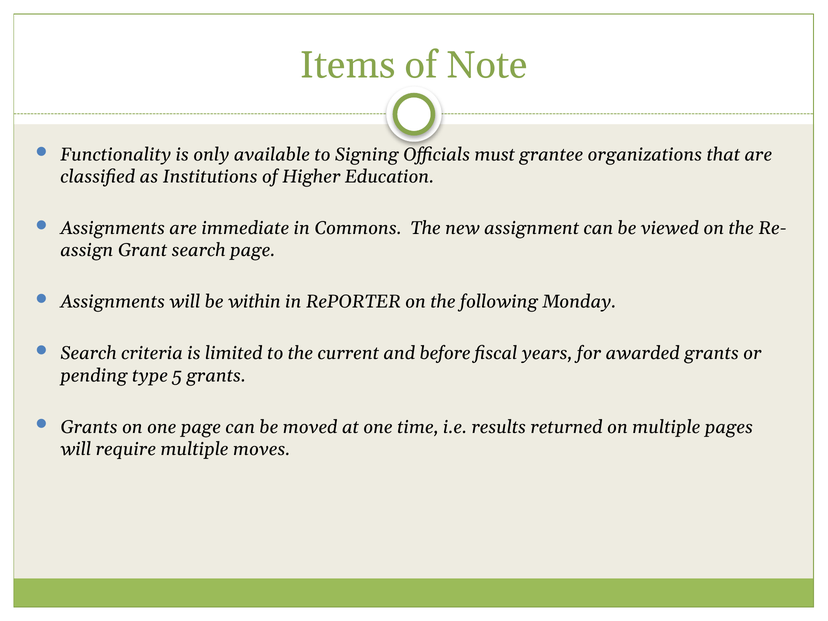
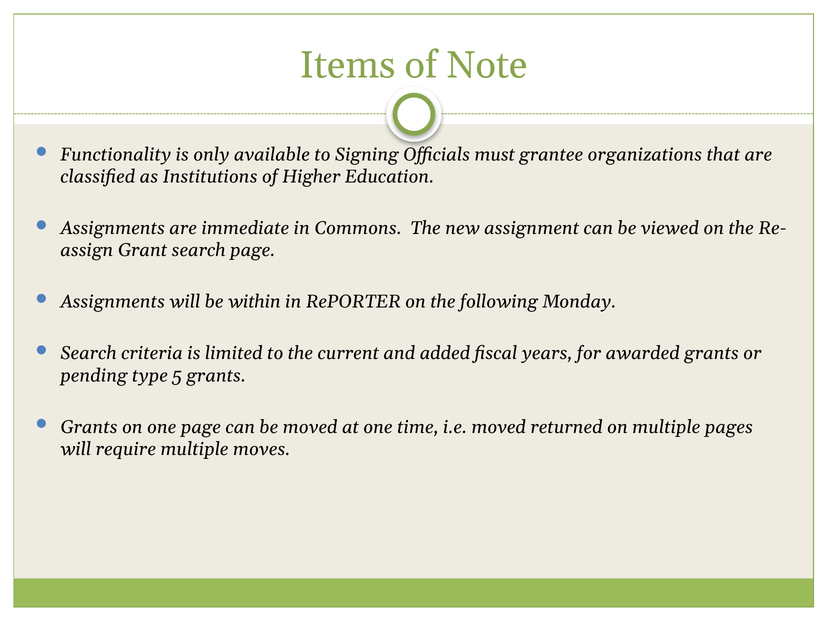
before: before -> added (445, 353)
i.e results: results -> moved (499, 427)
